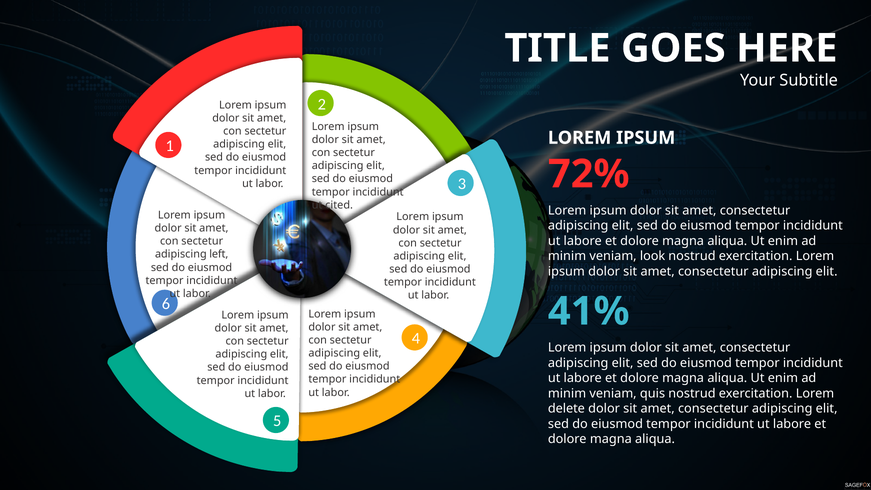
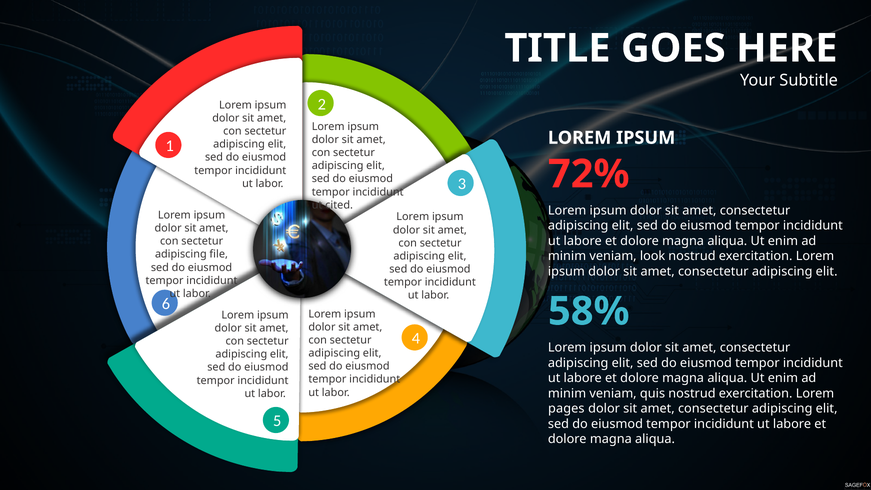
left: left -> file (219, 254)
41%: 41% -> 58% (589, 311)
delete: delete -> pages (566, 409)
